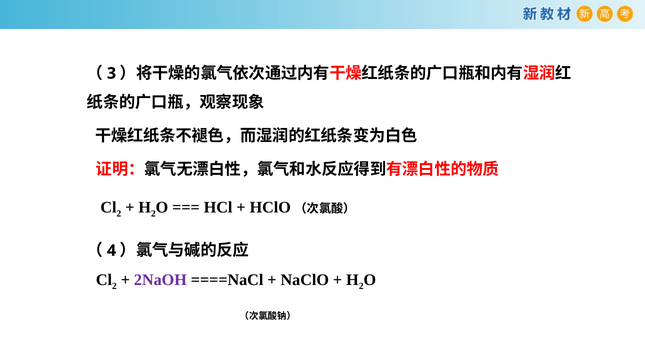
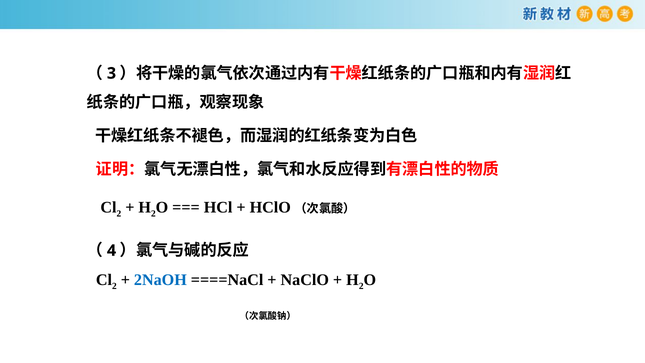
2NaOH colour: purple -> blue (160, 280)
